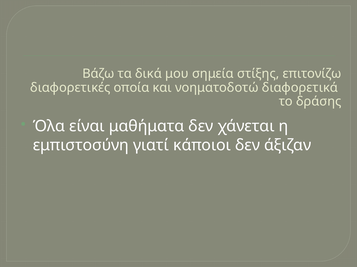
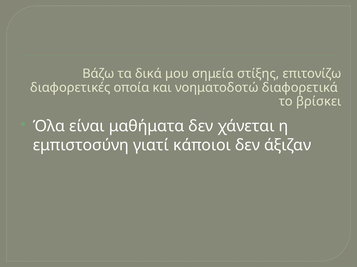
δράσης: δράσης -> βρίσκει (319, 102)
